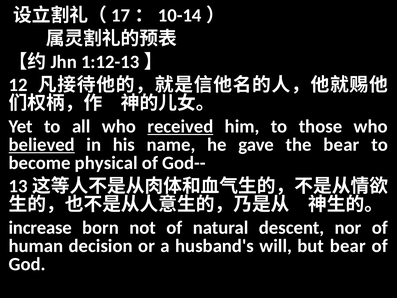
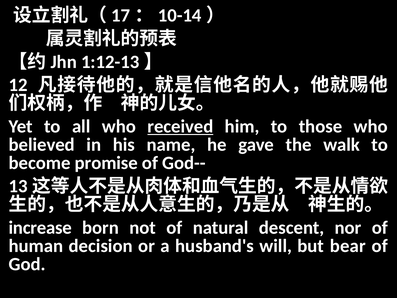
believed underline: present -> none (42, 145)
the bear: bear -> walk (342, 145)
physical: physical -> promise (106, 163)
